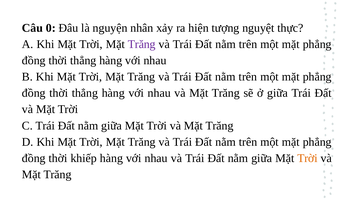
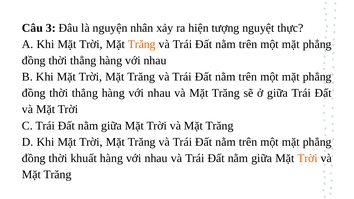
0: 0 -> 3 (51, 28)
Trăng colour: purple -> orange (142, 44)
khiếp: khiếp -> khuất (84, 158)
